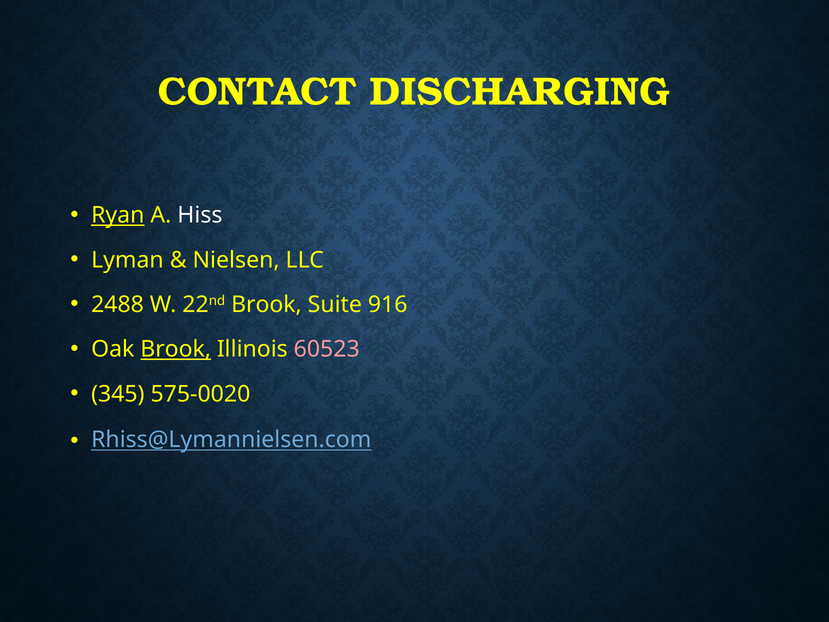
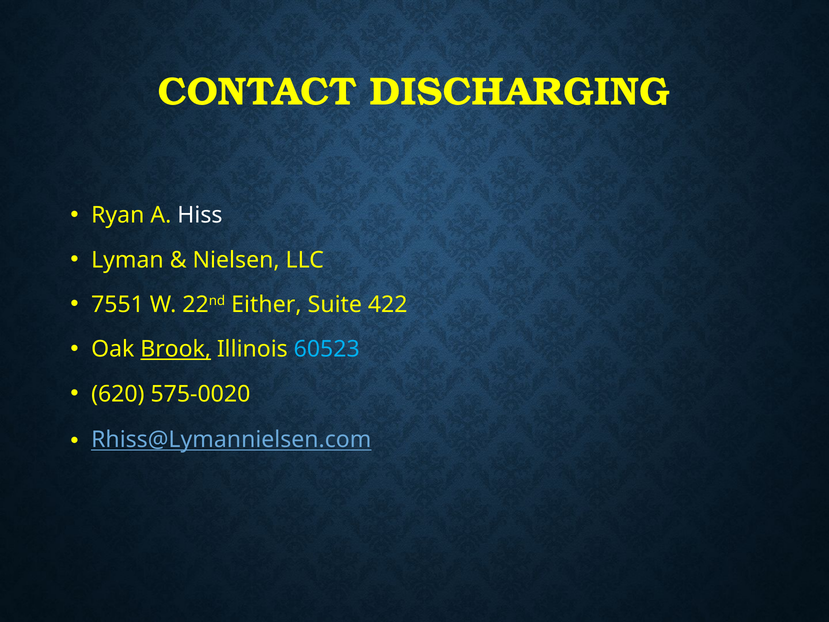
Ryan underline: present -> none (118, 215)
2488: 2488 -> 7551 (118, 304)
22nd Brook: Brook -> Either (266, 304)
916: 916 -> 422 (388, 304)
60523 colour: pink -> light blue (327, 349)
345: 345 -> 620 (118, 394)
